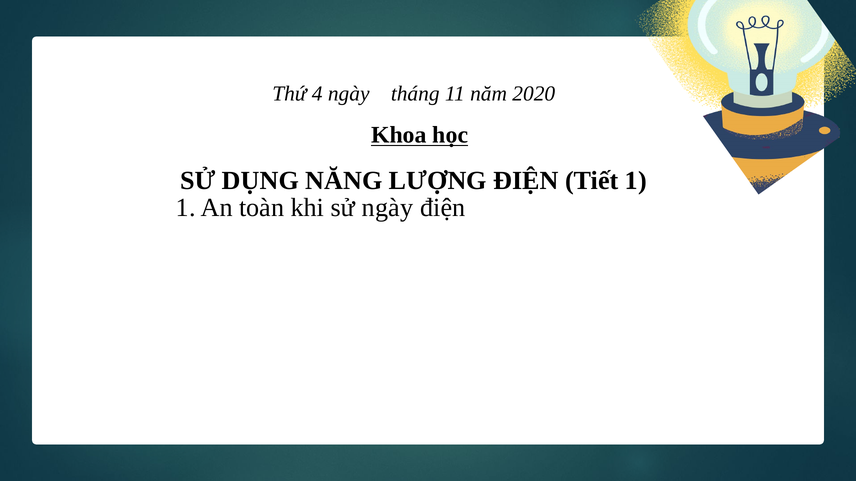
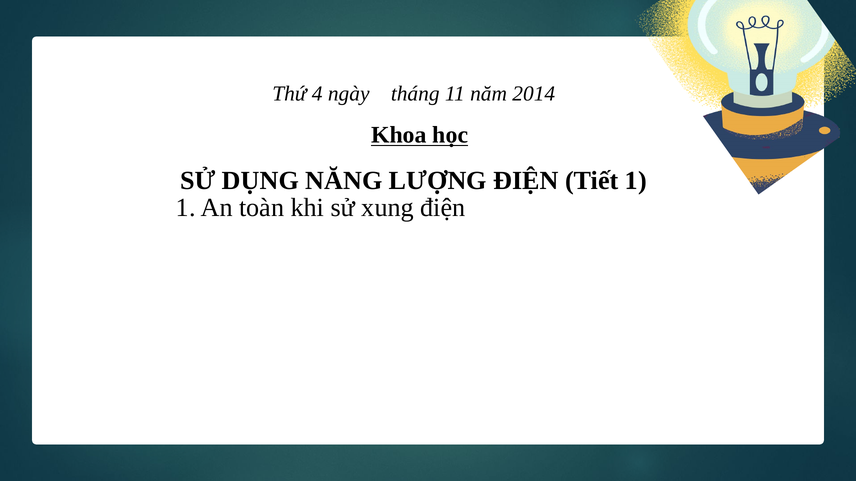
2020: 2020 -> 2014 (534, 94)
sử ngày: ngày -> xung (388, 208)
